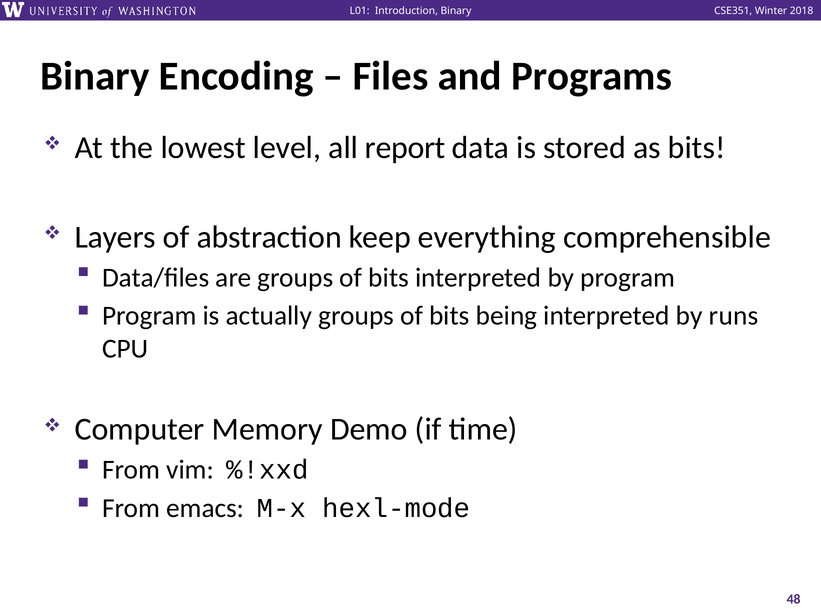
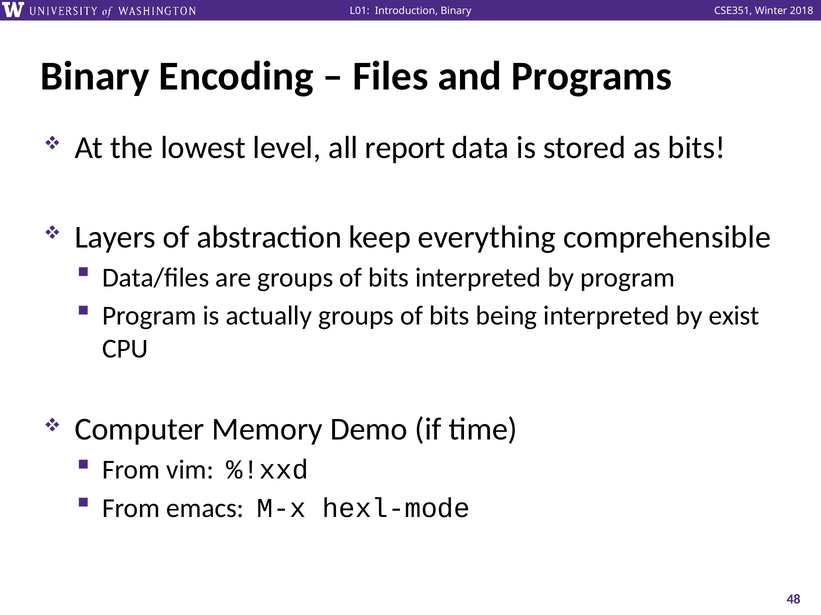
runs: runs -> exist (734, 316)
